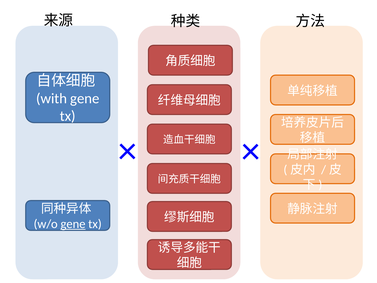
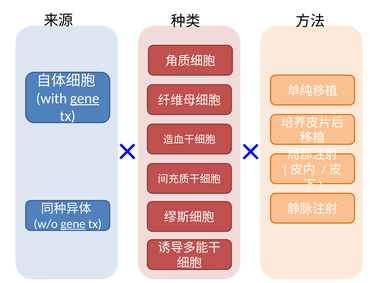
gene underline: none -> present (85, 98)
